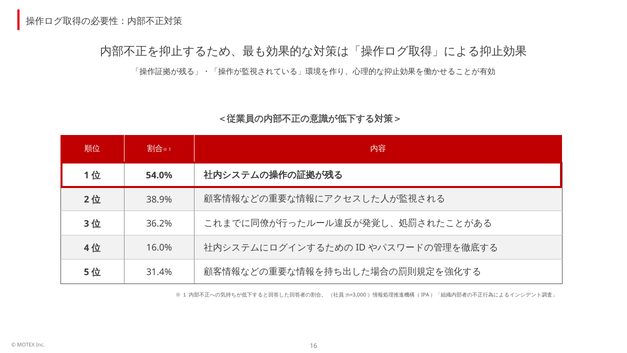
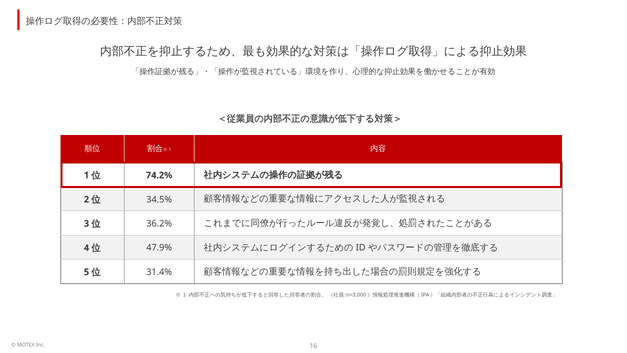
54.0%: 54.0% -> 74.2% (159, 175)
38.9%: 38.9% -> 34.5% (159, 199)
16.0%: 16.0% -> 47.9% (159, 248)
